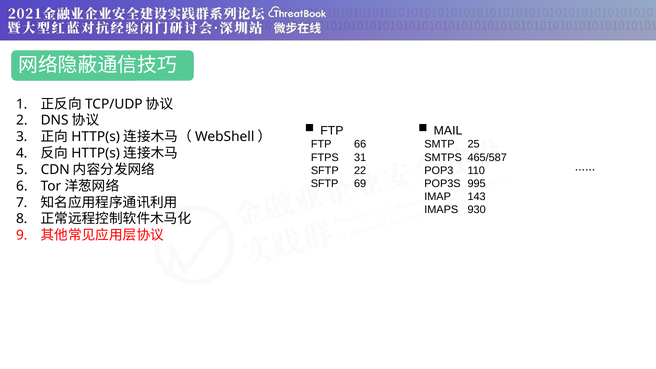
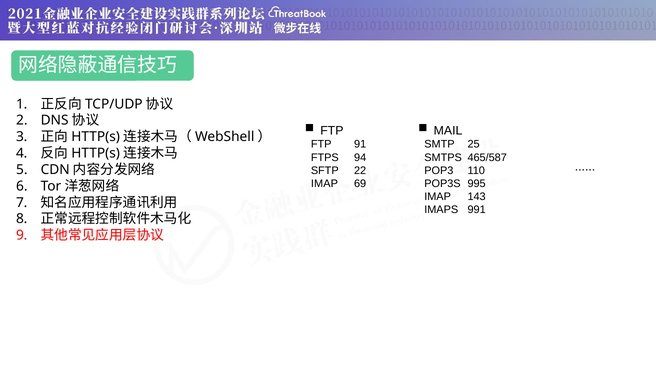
66: 66 -> 91 (360, 144)
31: 31 -> 94 (360, 157)
SFTP: SFTP -> IMAP (324, 184)
930: 930 -> 991 (477, 210)
